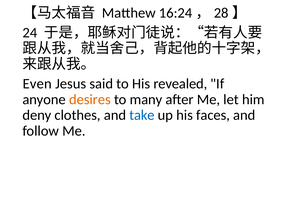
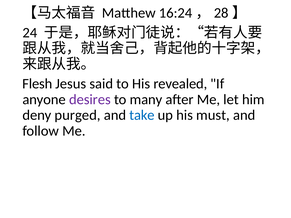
Even: Even -> Flesh (37, 84)
desires colour: orange -> purple (90, 100)
clothes: clothes -> purged (78, 115)
faces: faces -> must (213, 115)
